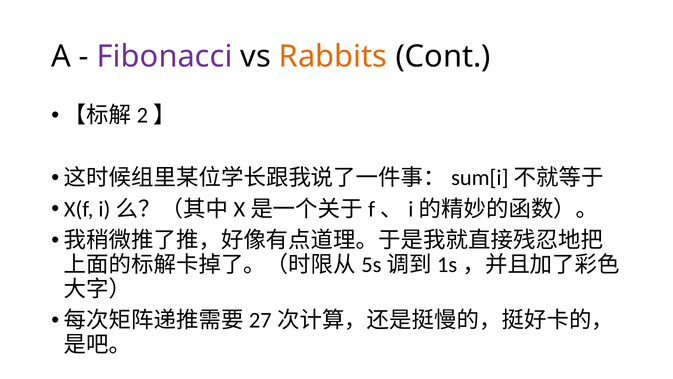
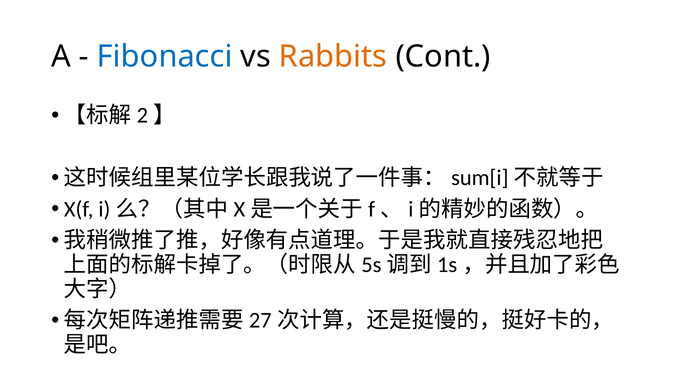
Fibonacci colour: purple -> blue (165, 57)
